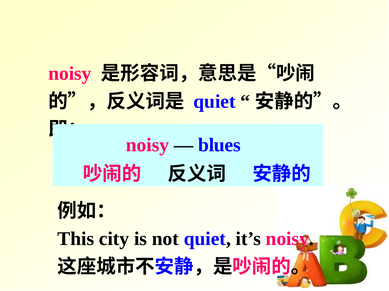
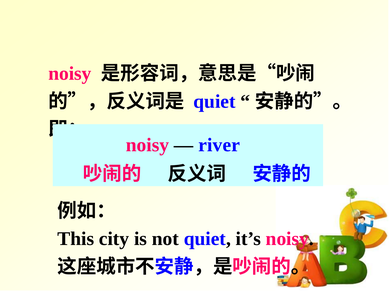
blues: blues -> river (219, 145)
